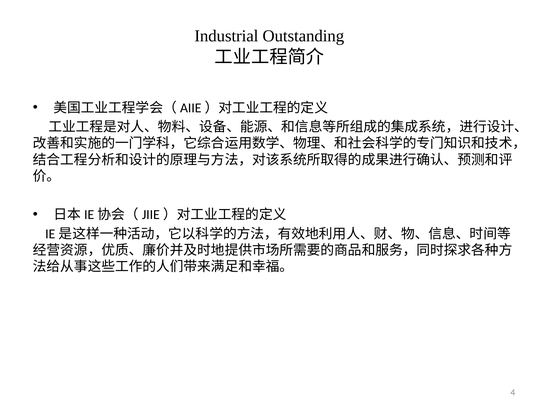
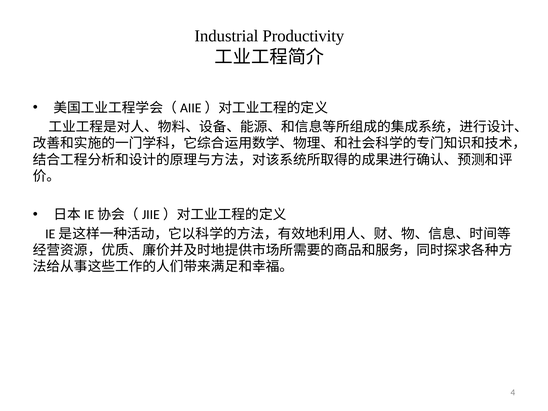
Outstanding: Outstanding -> Productivity (303, 36)
